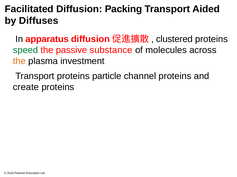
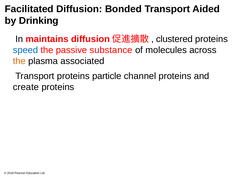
Packing: Packing -> Bonded (123, 9)
Diffuses: Diffuses -> Drinking (39, 21)
apparatus: apparatus -> maintains (47, 39)
speed colour: green -> blue (25, 50)
investment: investment -> associated (82, 61)
